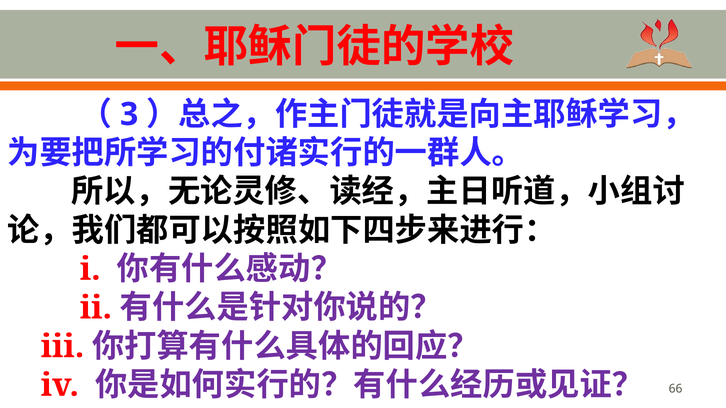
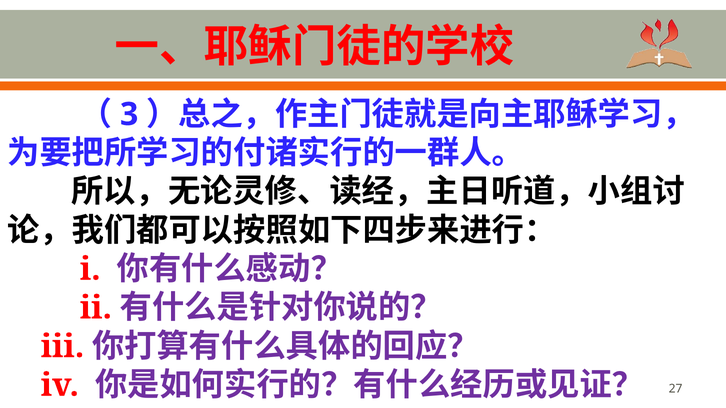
66: 66 -> 27 (676, 389)
